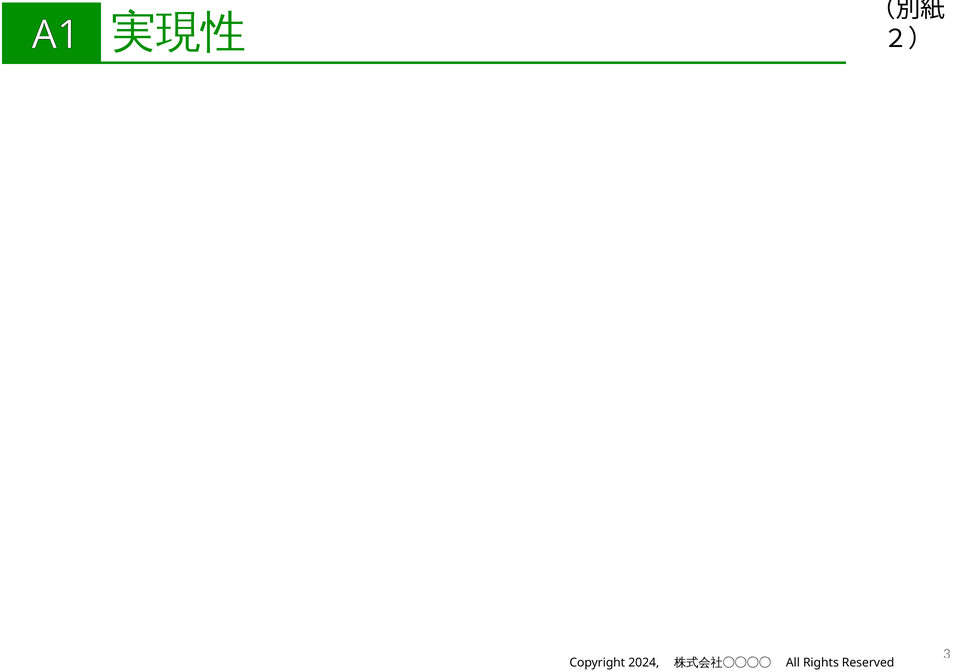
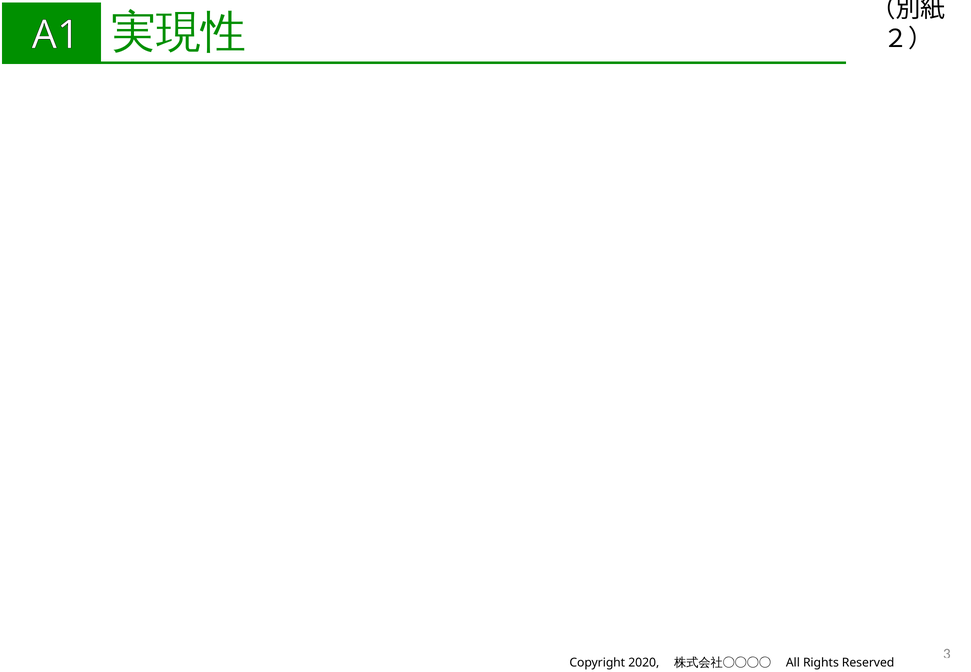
2024: 2024 -> 2020 (644, 663)
